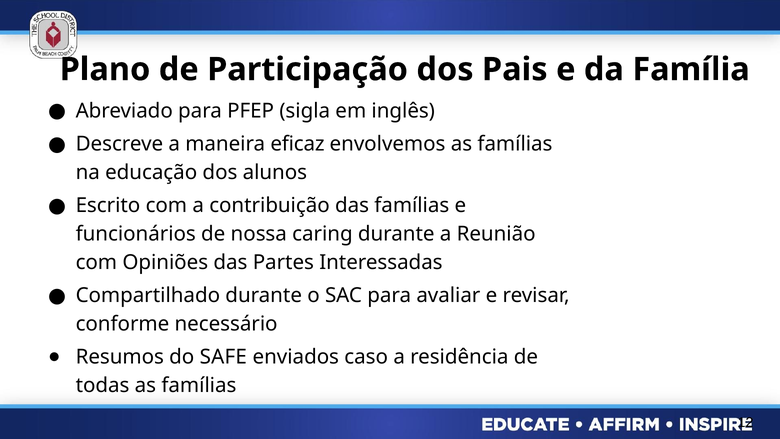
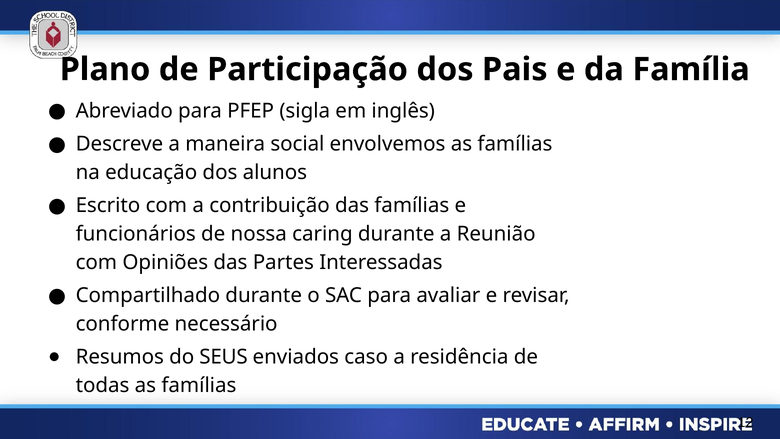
eficaz: eficaz -> social (297, 144)
SAFE: SAFE -> SEUS (224, 357)
